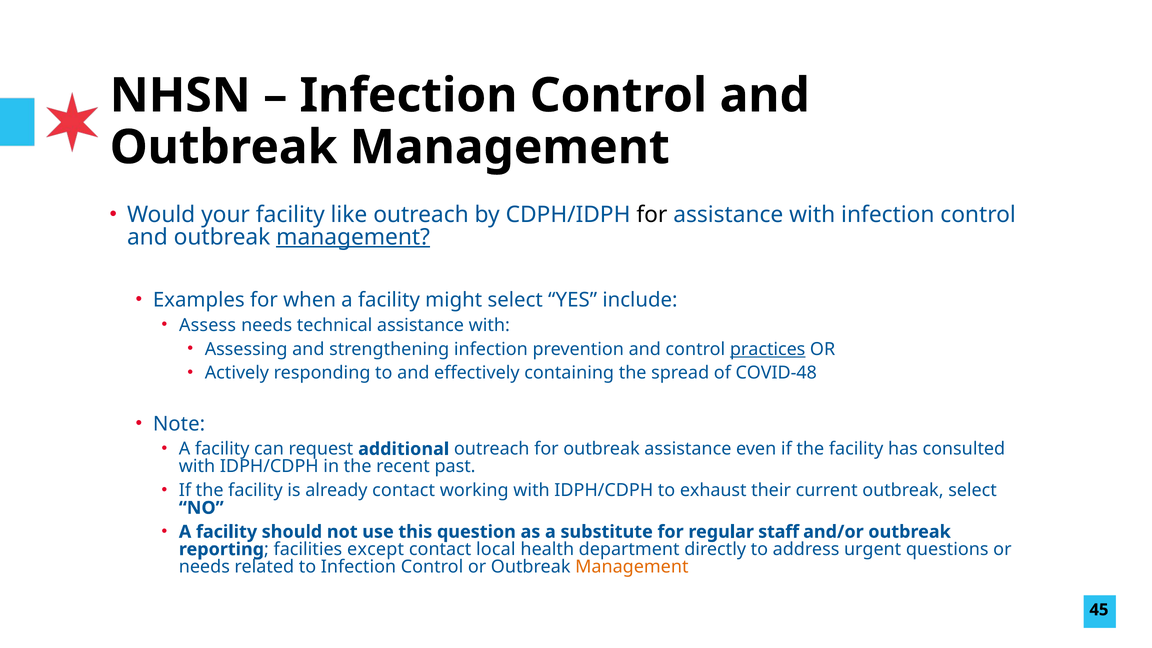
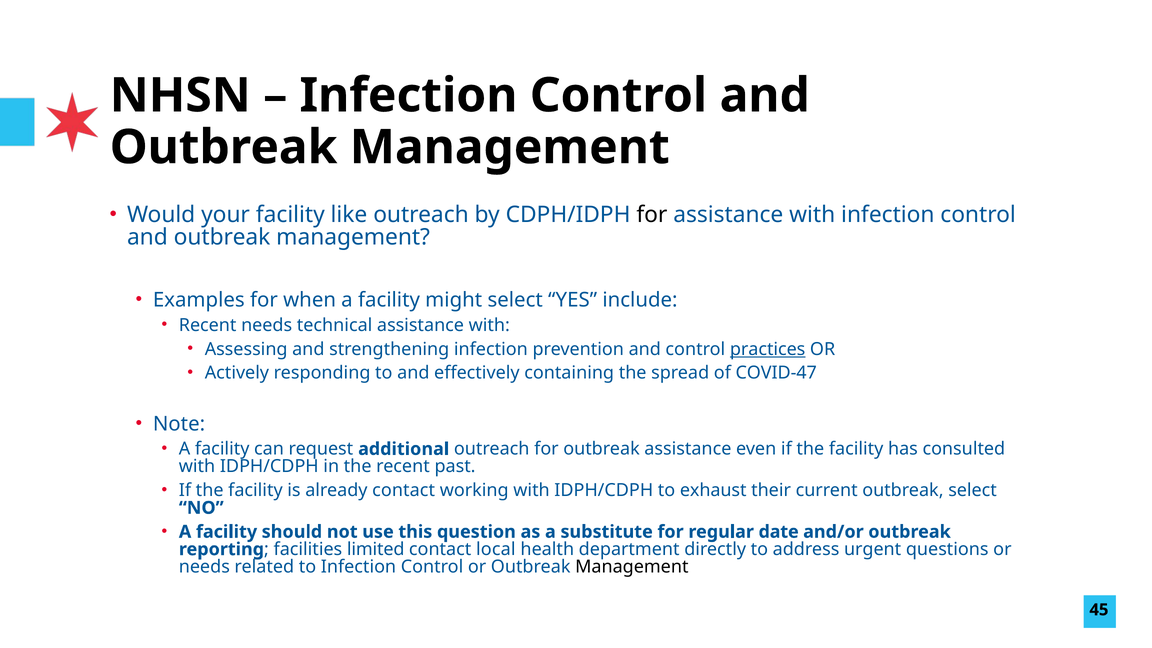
management underline: present -> none (353, 237)
Assess: Assess -> Recent (208, 325)
COVID-48: COVID-48 -> COVID-47 (776, 373)
staff: staff -> date (779, 532)
except: except -> limited (376, 549)
Management colour: orange -> black (632, 567)
